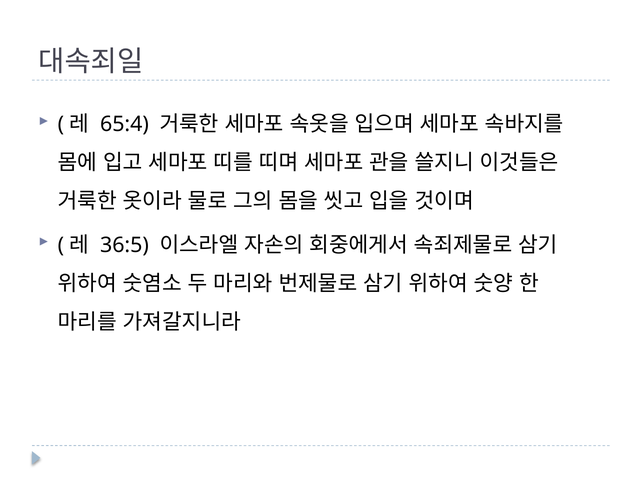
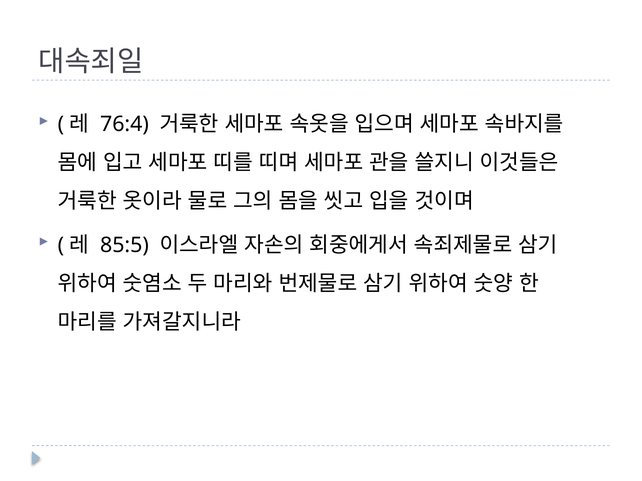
65:4: 65:4 -> 76:4 (124, 124)
36:5: 36:5 -> 85:5 (124, 245)
